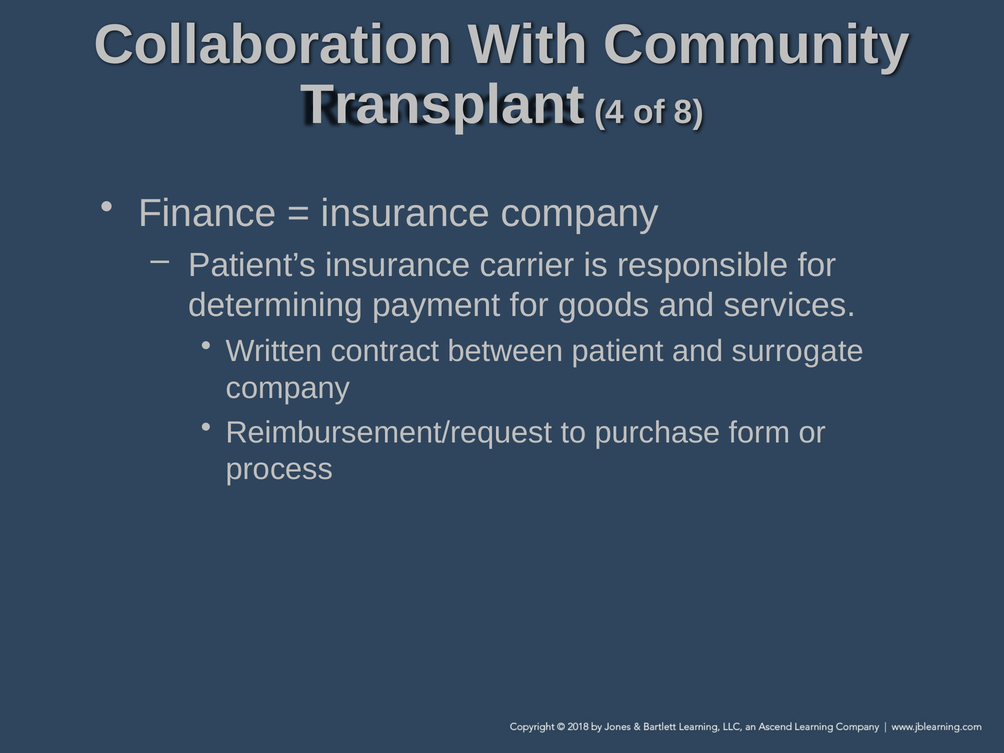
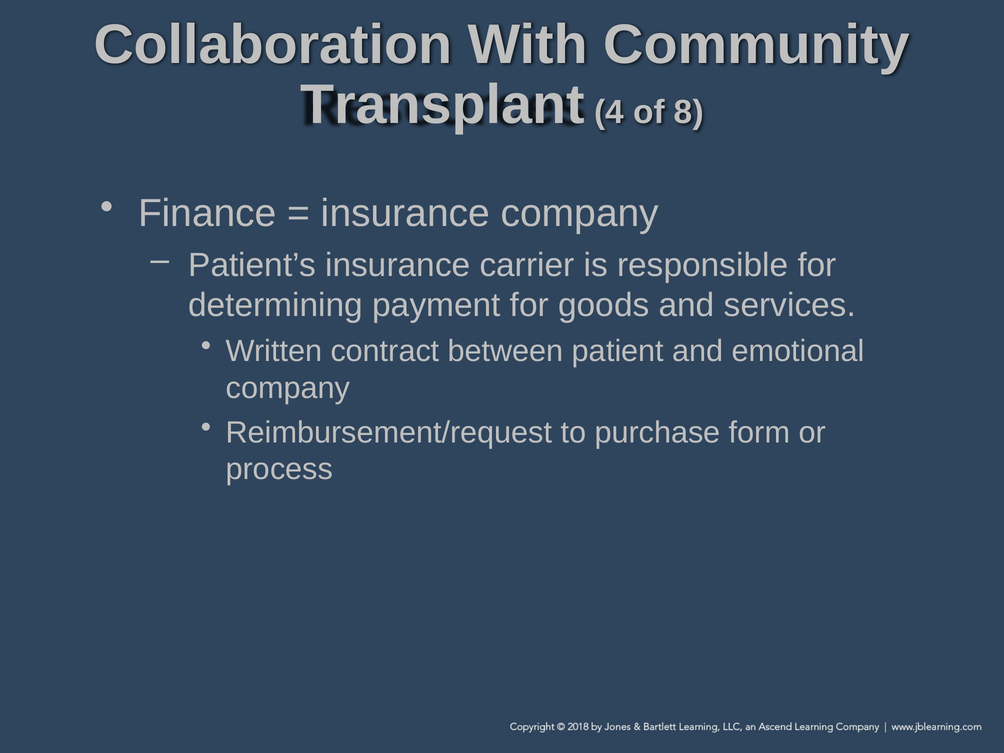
surrogate: surrogate -> emotional (798, 351)
